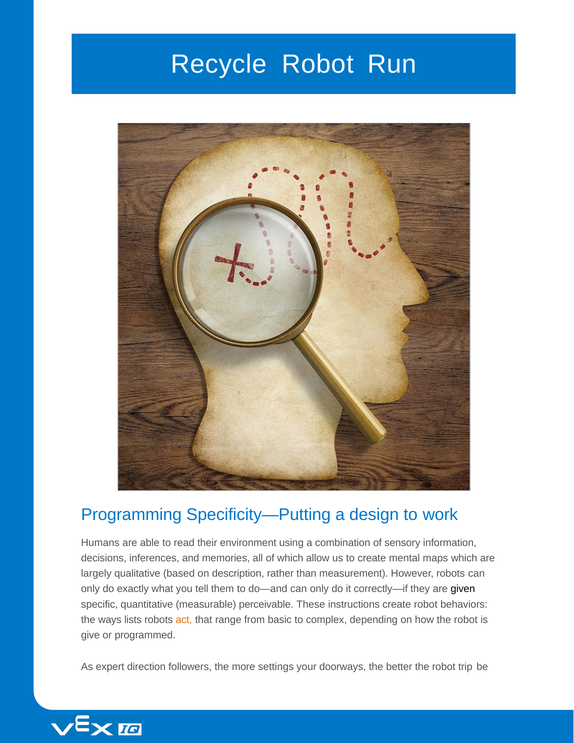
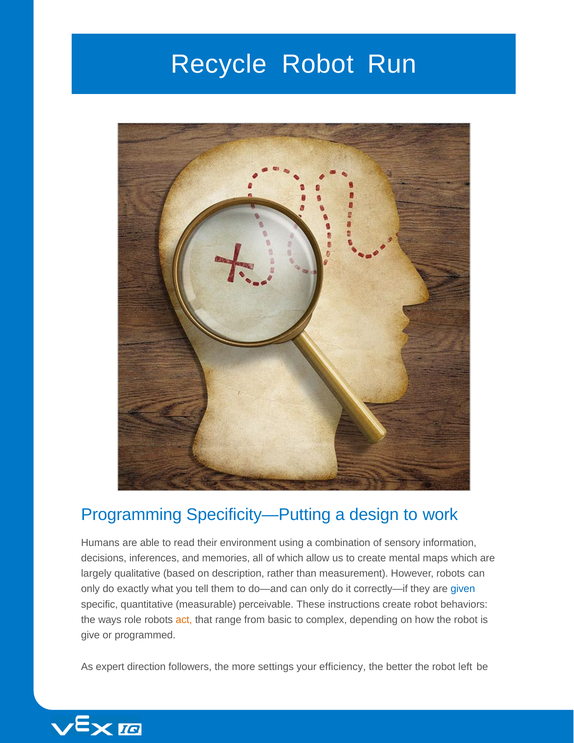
given colour: black -> blue (463, 589)
lists: lists -> role (133, 619)
doorways: doorways -> efficiency (343, 666)
trip: trip -> left (465, 666)
